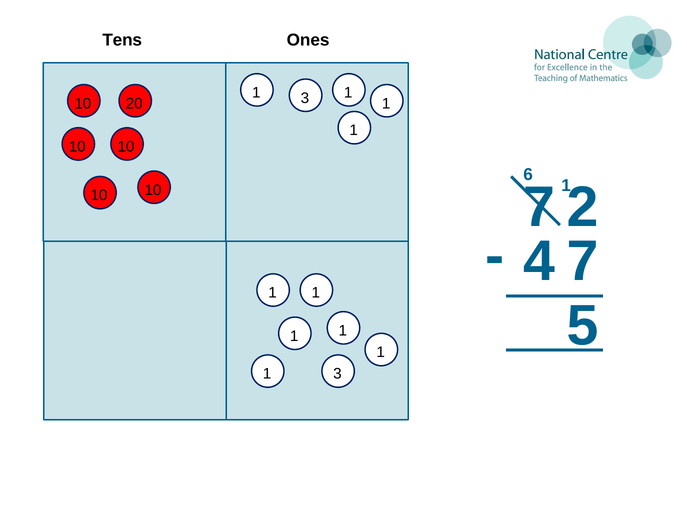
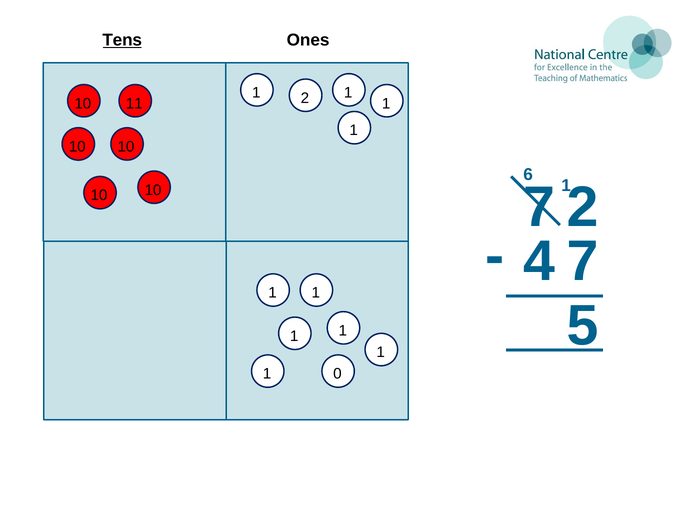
Tens underline: none -> present (122, 40)
3: 3 -> 2 (305, 98)
20: 20 -> 11 (134, 104)
3: 3 -> 0 (337, 374)
